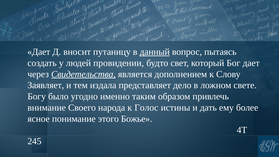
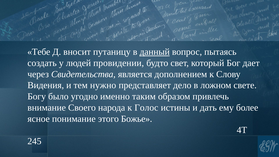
Дает: Дает -> Тебе (39, 52)
Свидетельства underline: present -> none (83, 74)
Заявляет: Заявляет -> Видения (46, 85)
издала: издала -> нужно (103, 85)
